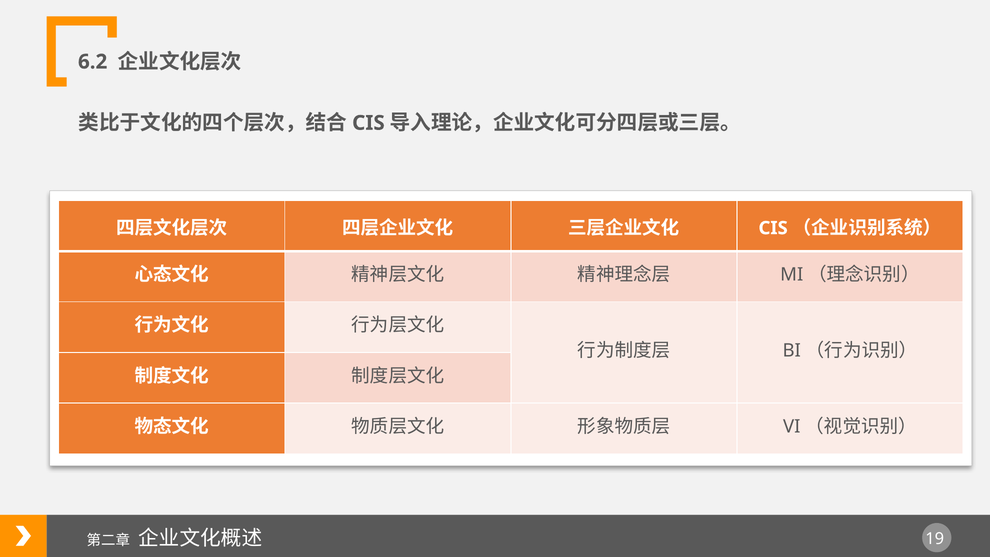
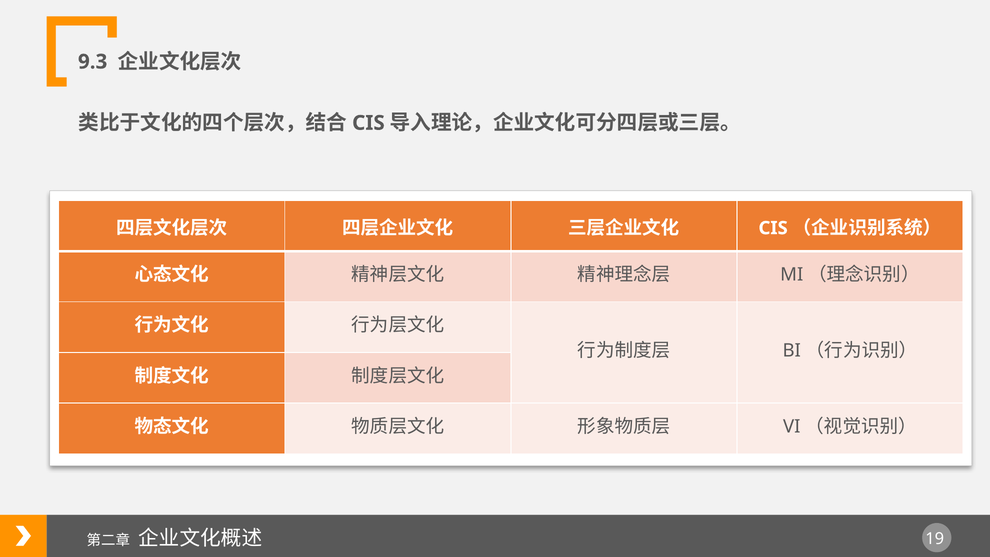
6.2: 6.2 -> 9.3 (93, 62)
